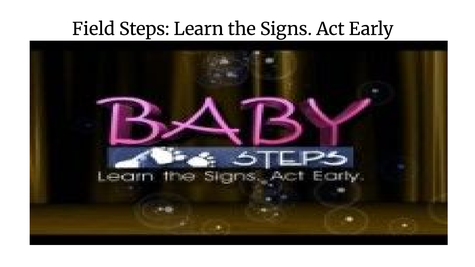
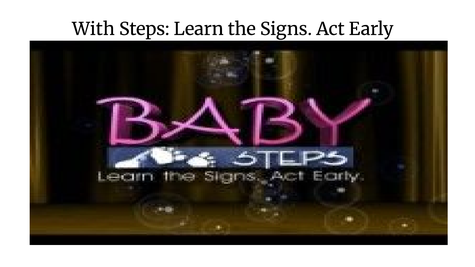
Field: Field -> With (93, 29)
